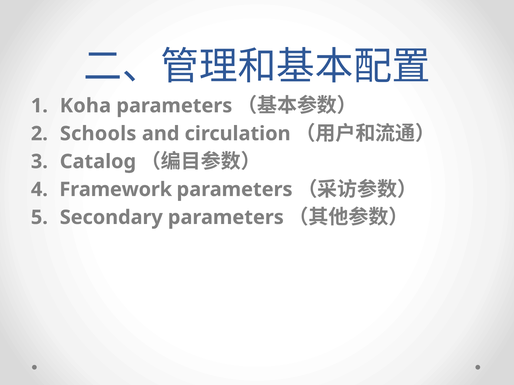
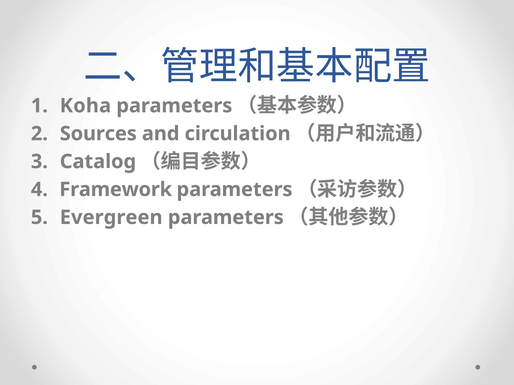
Schools: Schools -> Sources (98, 134)
Secondary: Secondary -> Evergreen (111, 218)
